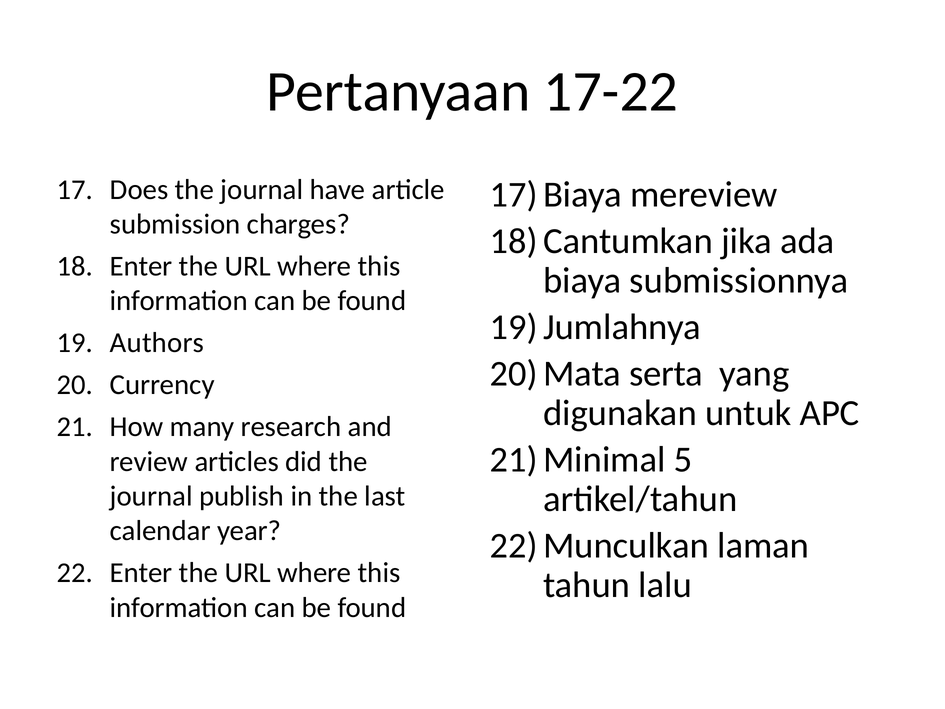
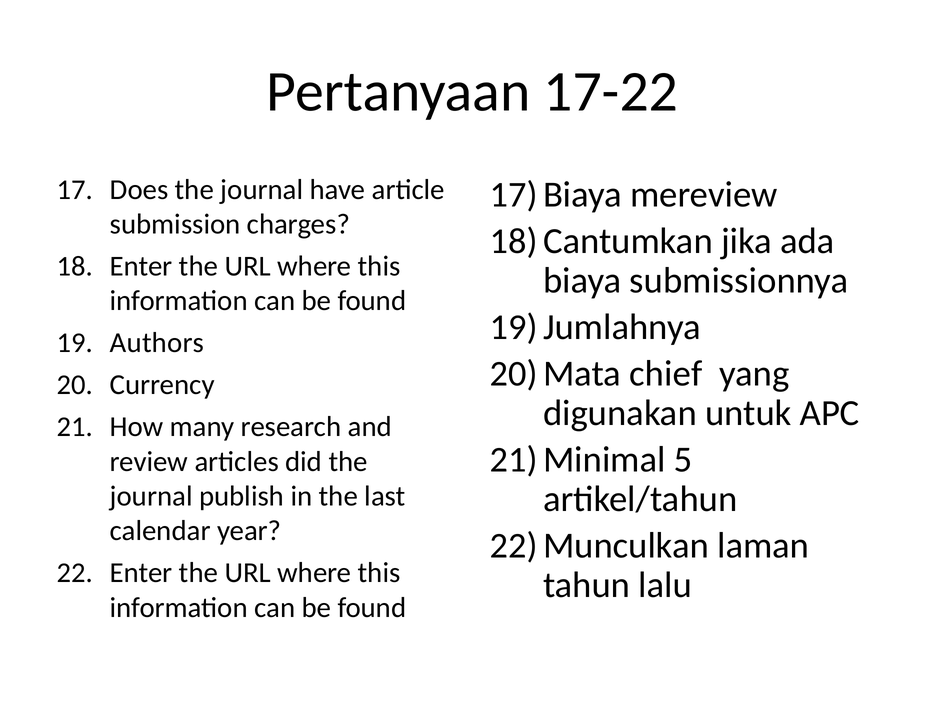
serta: serta -> chief (666, 373)
